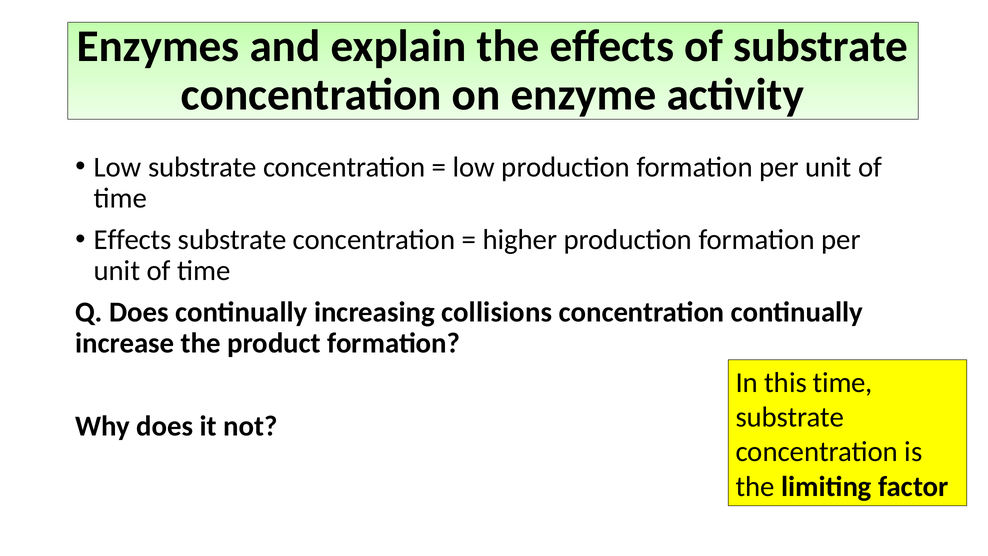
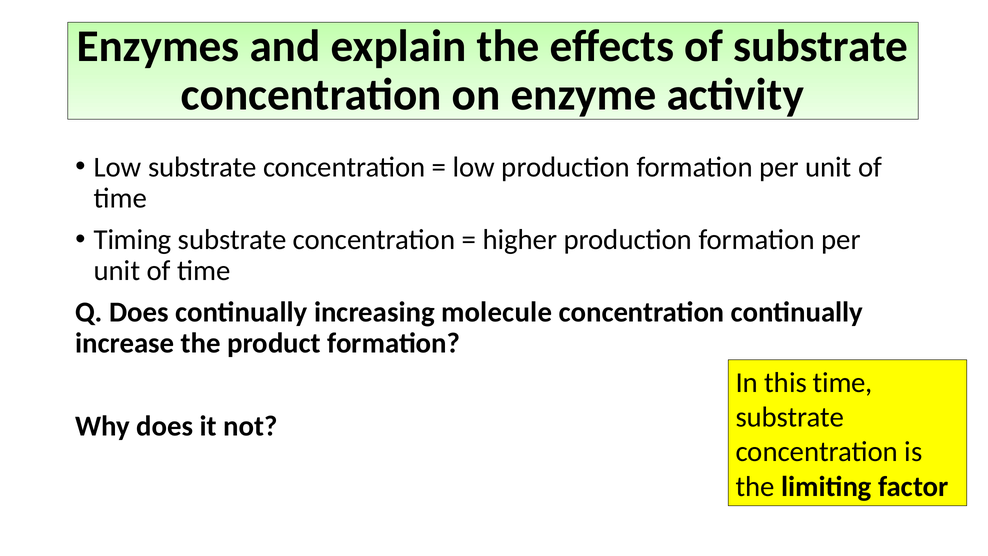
Effects: Effects -> Timing (133, 240)
collisions: collisions -> molecule (497, 312)
